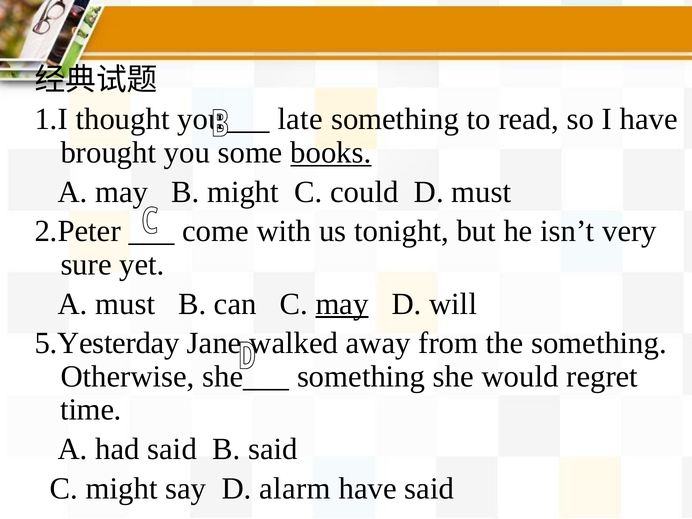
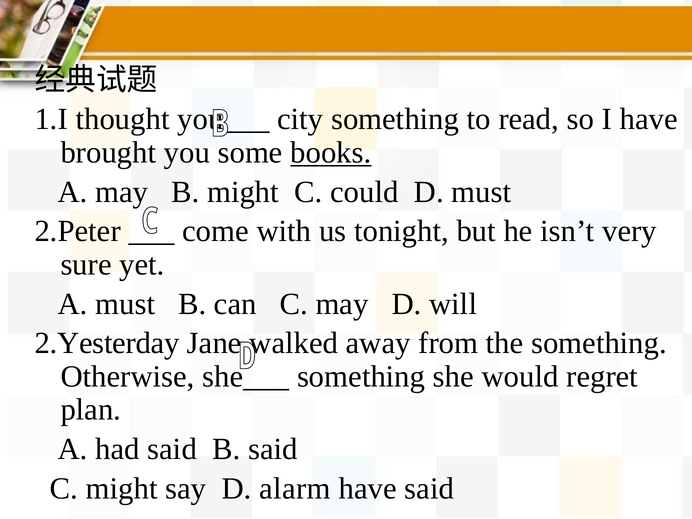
late: late -> city (300, 119)
may underline: present -> none (342, 304)
5.Yesterday: 5.Yesterday -> 2.Yesterday (107, 343)
time: time -> plan (91, 410)
